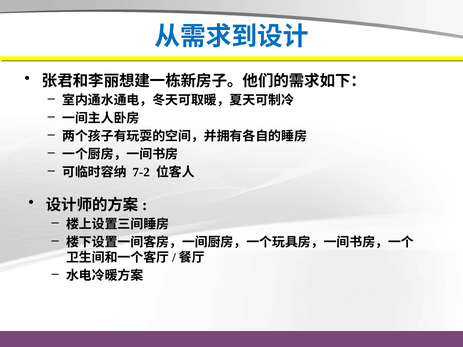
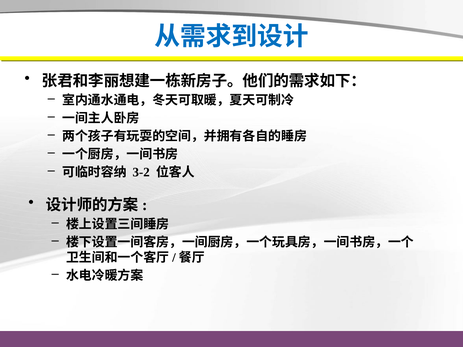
7-2: 7-2 -> 3-2 (141, 173)
